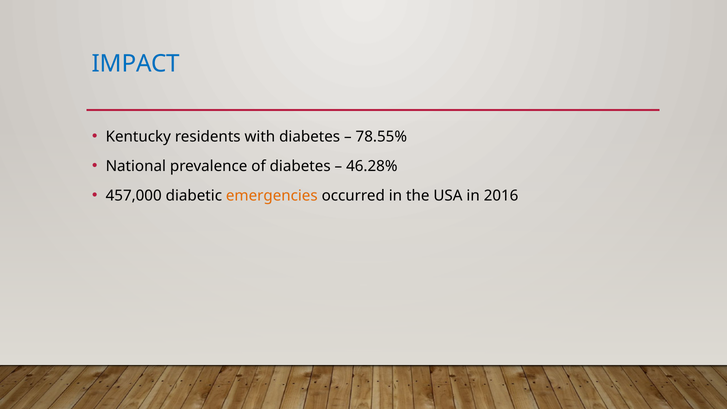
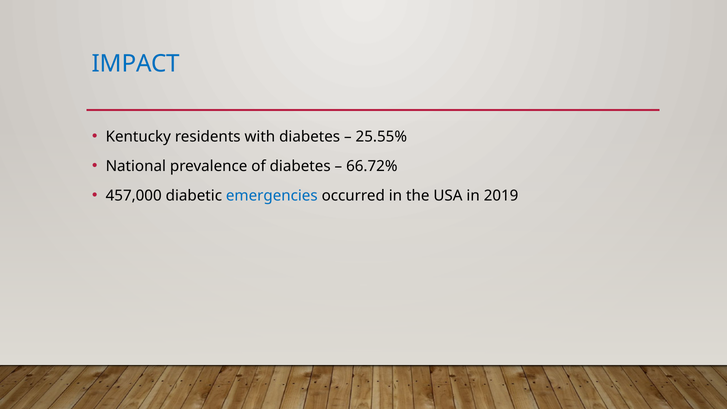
78.55%: 78.55% -> 25.55% (381, 137)
46.28%: 46.28% -> 66.72% (372, 166)
emergencies colour: orange -> blue (272, 195)
2016: 2016 -> 2019 (501, 195)
